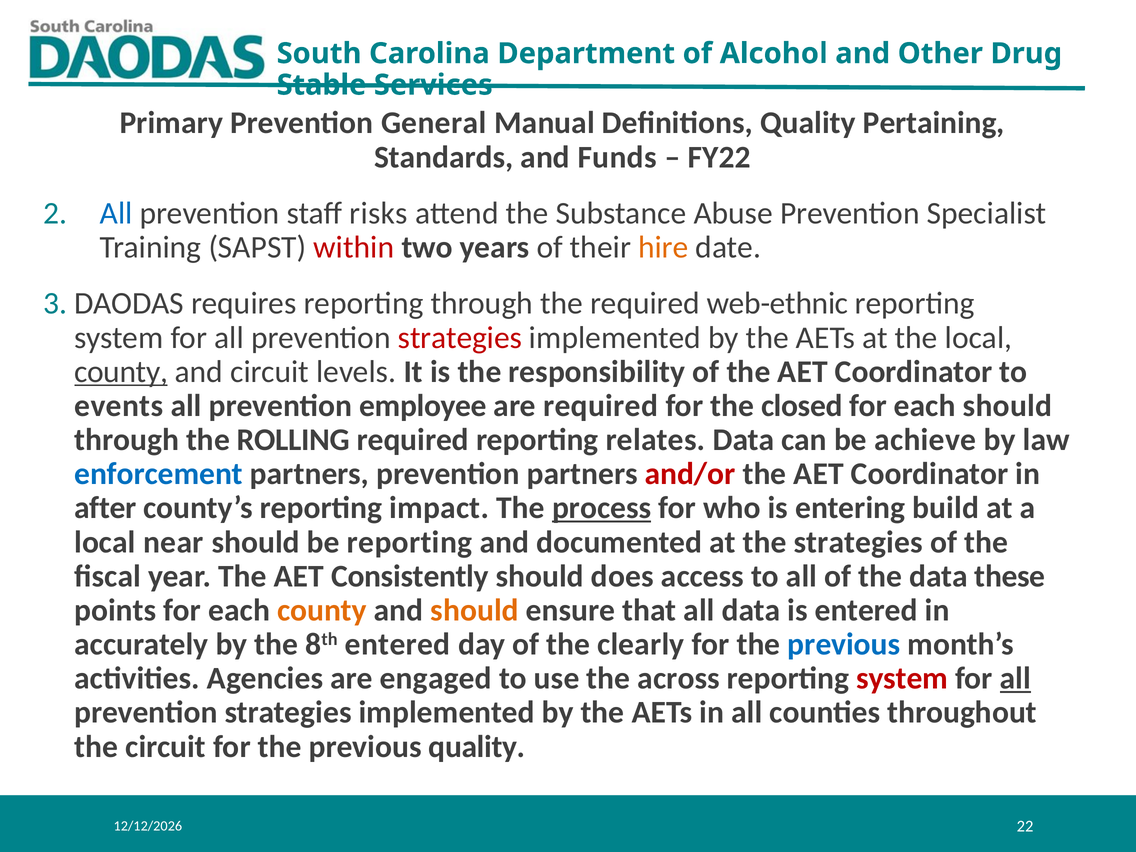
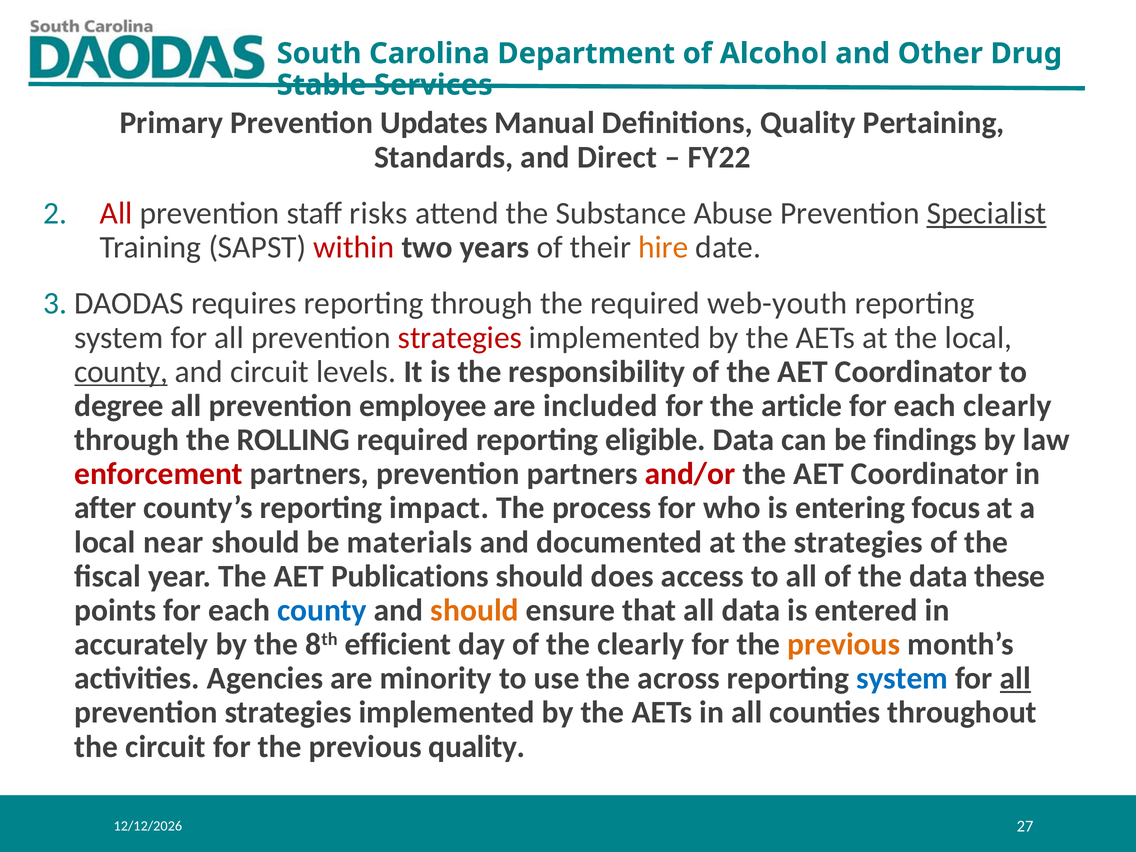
General: General -> Updates (434, 123)
Funds: Funds -> Direct (617, 157)
All colour: blue -> red (116, 213)
Specialist underline: none -> present (987, 213)
web-ethnic: web-ethnic -> web-youth (777, 304)
events: events -> degree (119, 406)
are required: required -> included (601, 406)
closed: closed -> article (802, 406)
each should: should -> clearly (1007, 406)
relates: relates -> eligible (656, 440)
achieve: achieve -> findings (925, 440)
enforcement colour: blue -> red (159, 474)
process underline: present -> none (602, 508)
build: build -> focus (946, 508)
be reporting: reporting -> materials (410, 542)
Consistently: Consistently -> Publications (410, 576)
county colour: orange -> blue (322, 610)
8th entered: entered -> efficient (398, 644)
previous colour: blue -> orange (844, 644)
engaged: engaged -> minority (436, 678)
system colour: red -> blue (902, 678)
22: 22 -> 27 (1025, 826)
